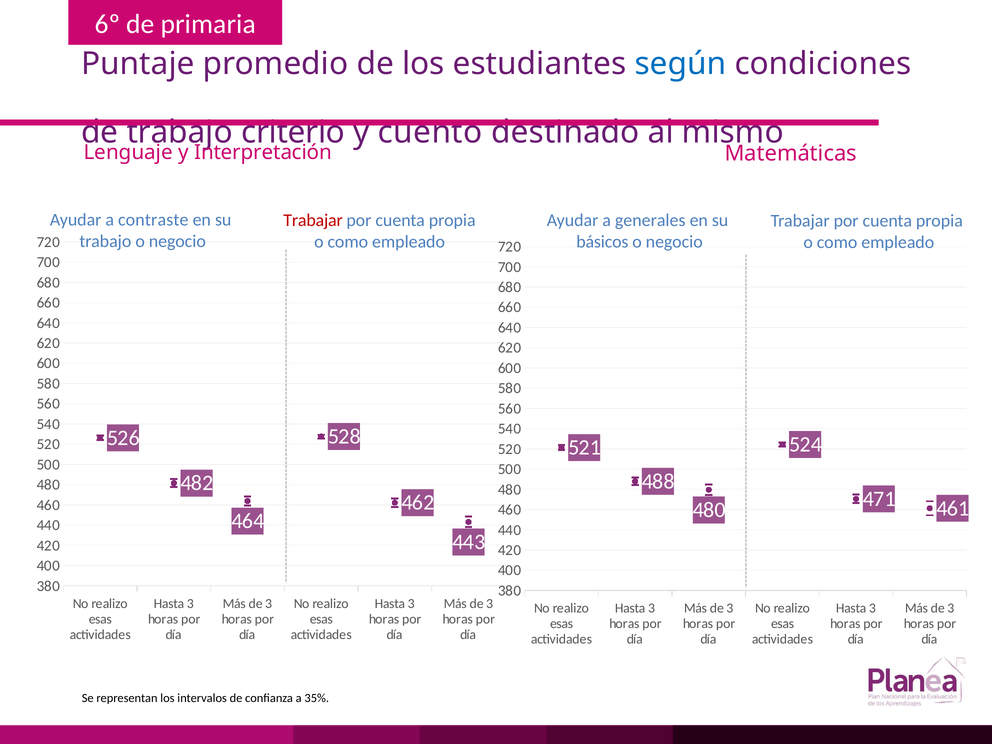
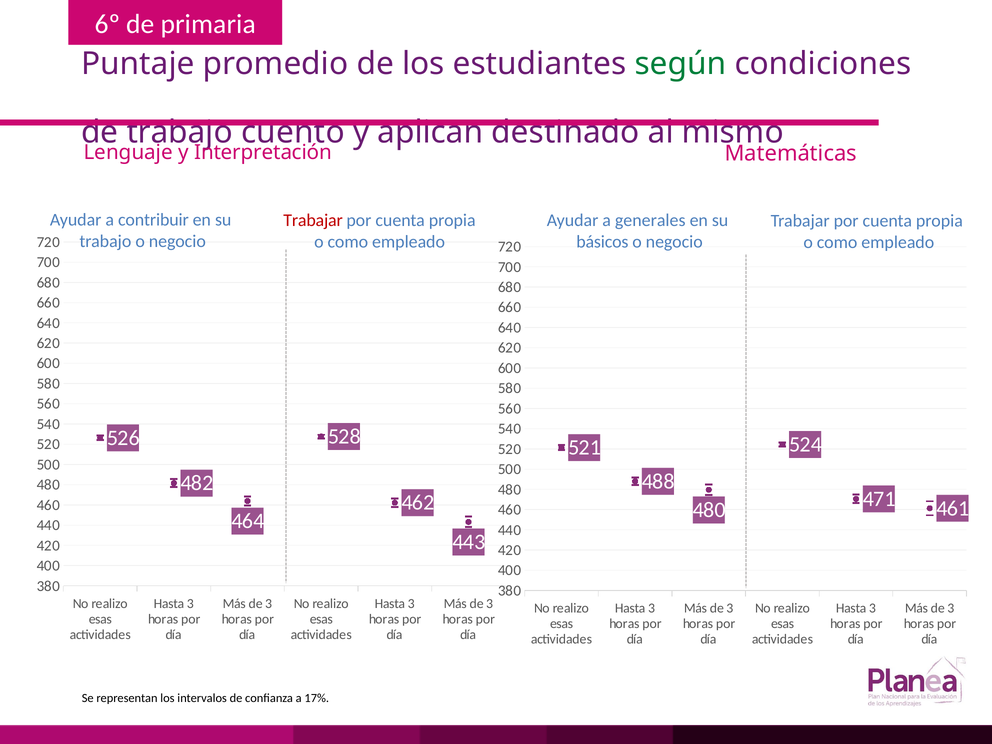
según colour: blue -> green (681, 64)
criterio: criterio -> cuento (293, 132)
cuento: cuento -> aplican (430, 132)
contraste: contraste -> contribuir (153, 220)
35%: 35% -> 17% (317, 698)
